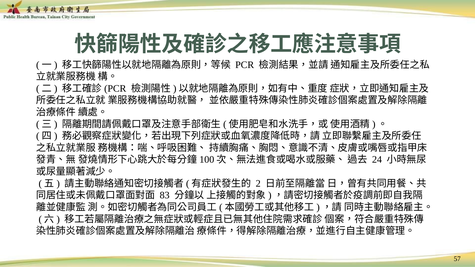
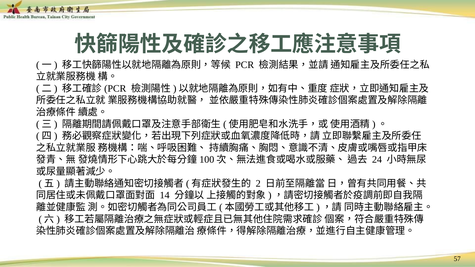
83: 83 -> 14 (165, 195)
